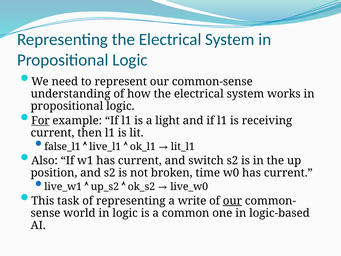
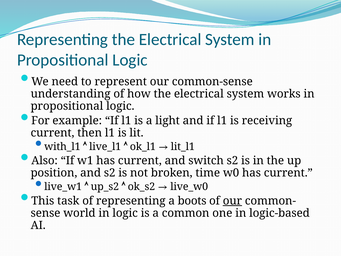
For underline: present -> none (40, 120)
false_l1: false_l1 -> with_l1 (62, 146)
write: write -> boots (192, 201)
